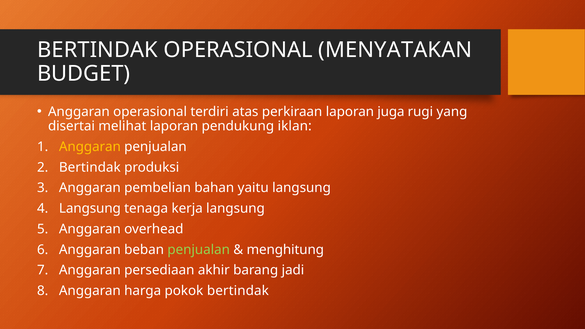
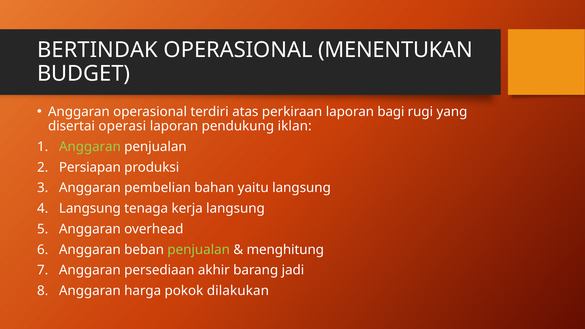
MENYATAKAN: MENYATAKAN -> MENENTUKAN (395, 50)
juga: juga -> bagi (391, 112)
melihat: melihat -> operasi (122, 126)
Anggaran colour: yellow -> light green (90, 147)
Bertindak: Bertindak -> Persiapan (90, 167)
pokok bertindak: bertindak -> dilakukan (238, 291)
